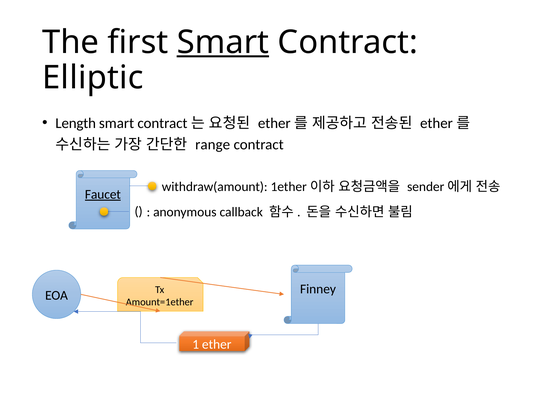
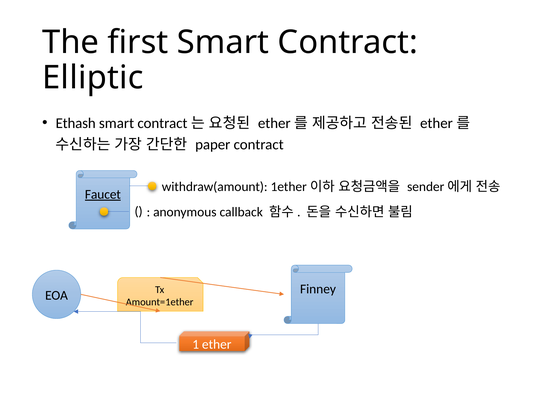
Smart underline: present -> none (223, 42)
Length: Length -> Ethash (76, 123)
range: range -> paper (213, 145)
